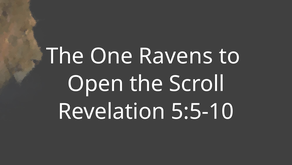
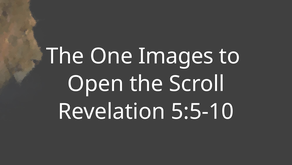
Ravens: Ravens -> Images (176, 56)
